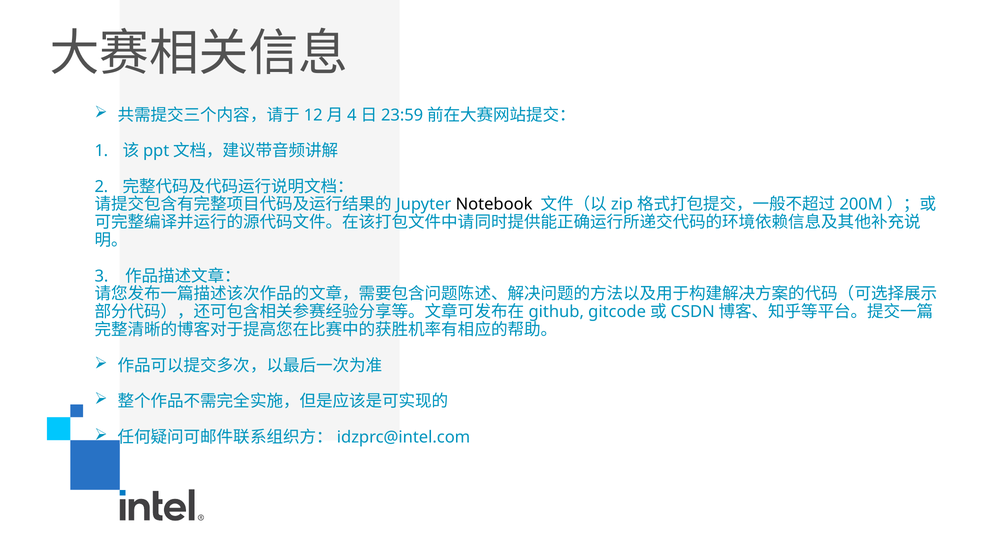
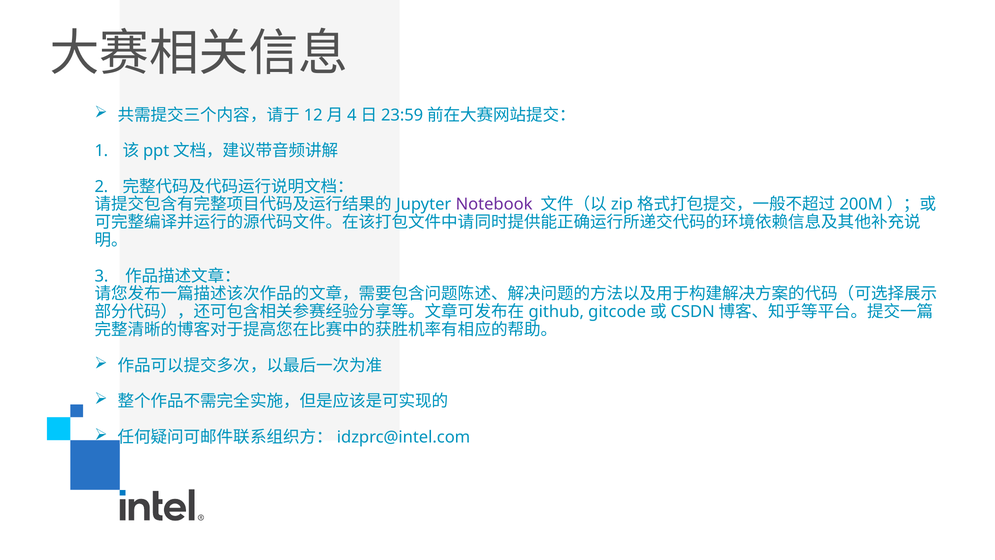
Notebook colour: black -> purple (494, 204)
